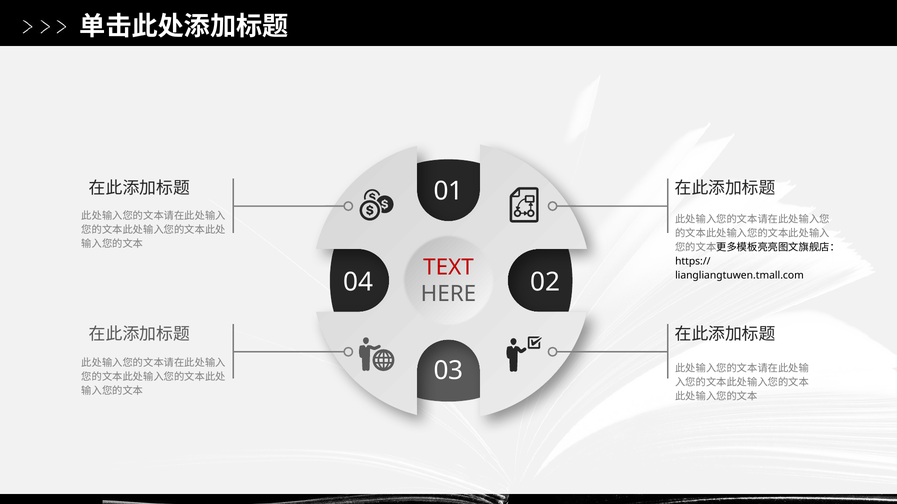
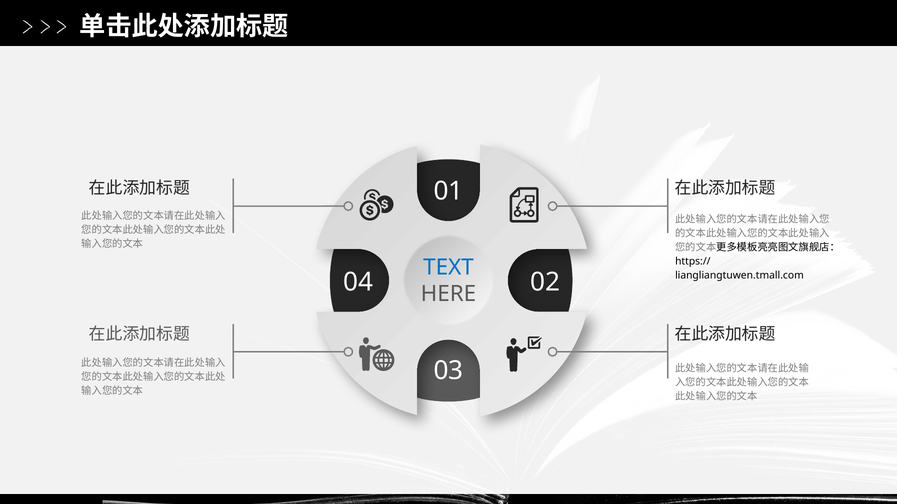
TEXT colour: red -> blue (449, 267)
